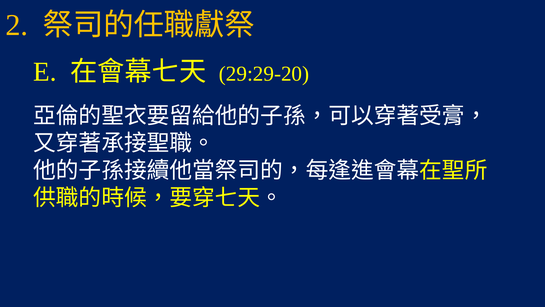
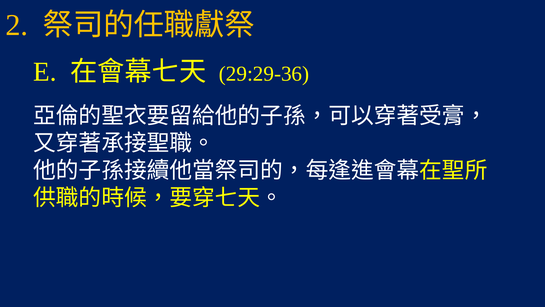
29:29-20: 29:29-20 -> 29:29-36 (264, 74)
